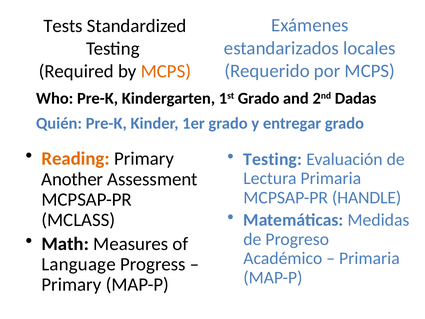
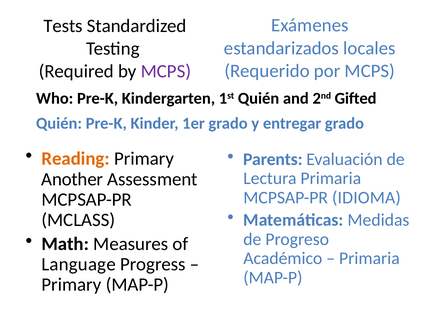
MCPS colour: orange -> purple (166, 71)
1st Grado: Grado -> Quién (259, 98)
Dadas: Dadas -> Gifted (356, 98)
Testing: Testing -> Parents (273, 159)
HANDLE: HANDLE -> IDIOMA (366, 197)
